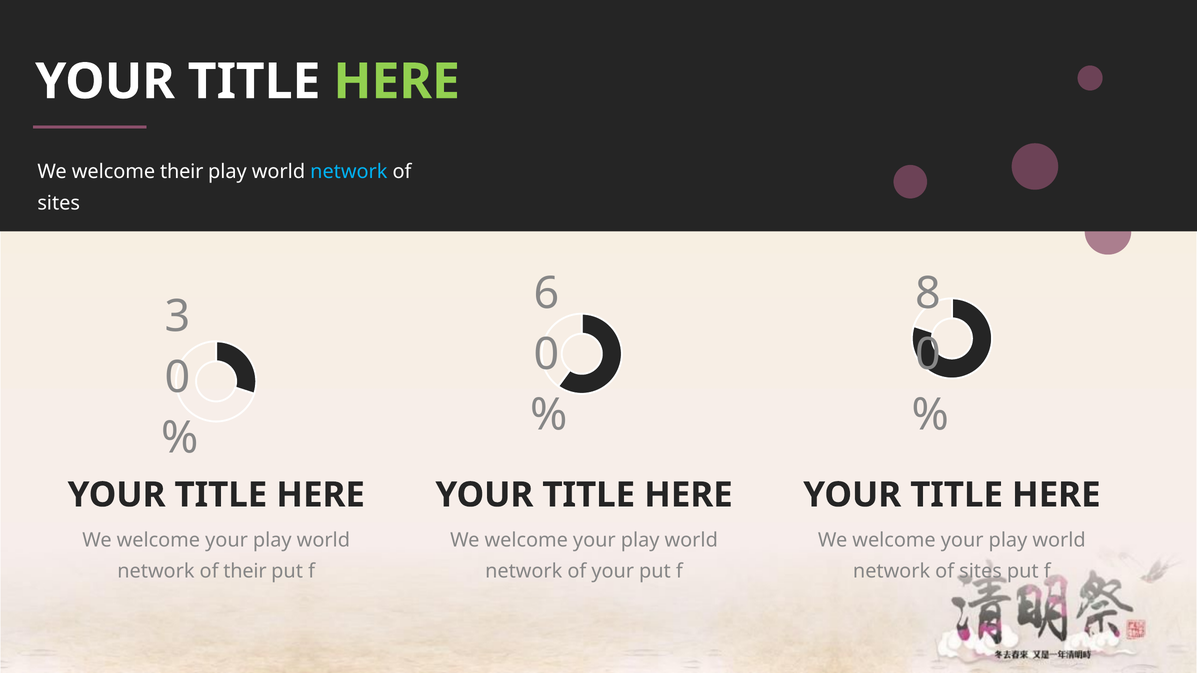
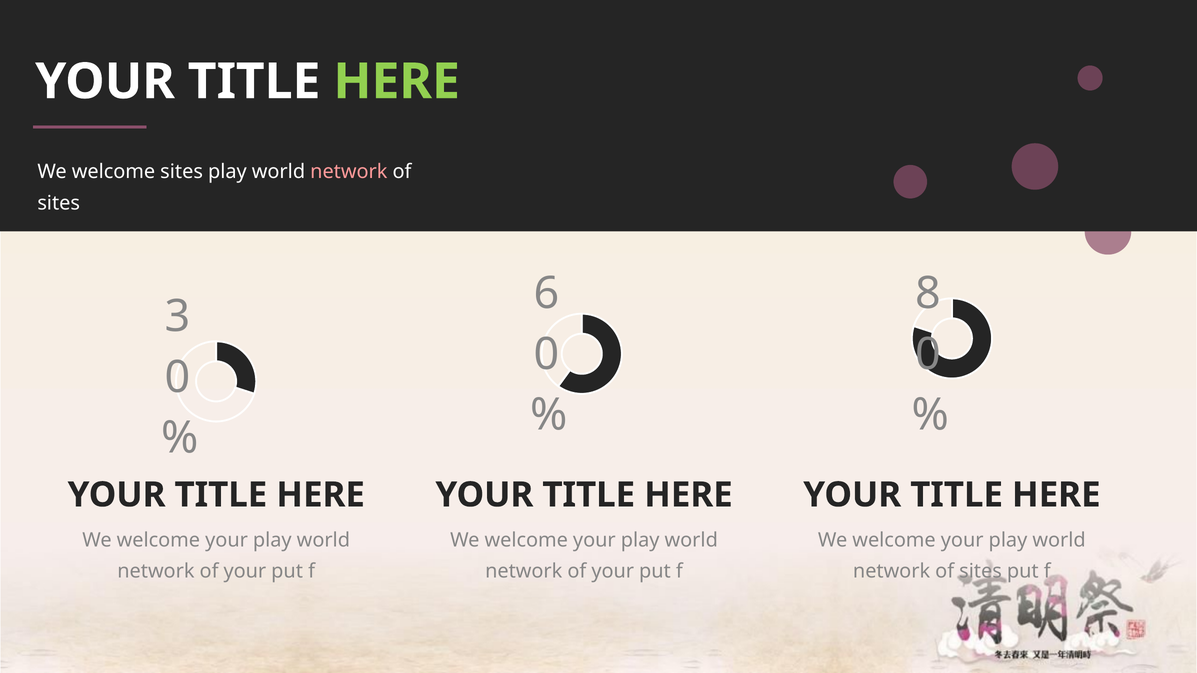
welcome their: their -> sites (182, 172)
network colour: light blue -> pink (349, 172)
their: their -> your (245, 572)
